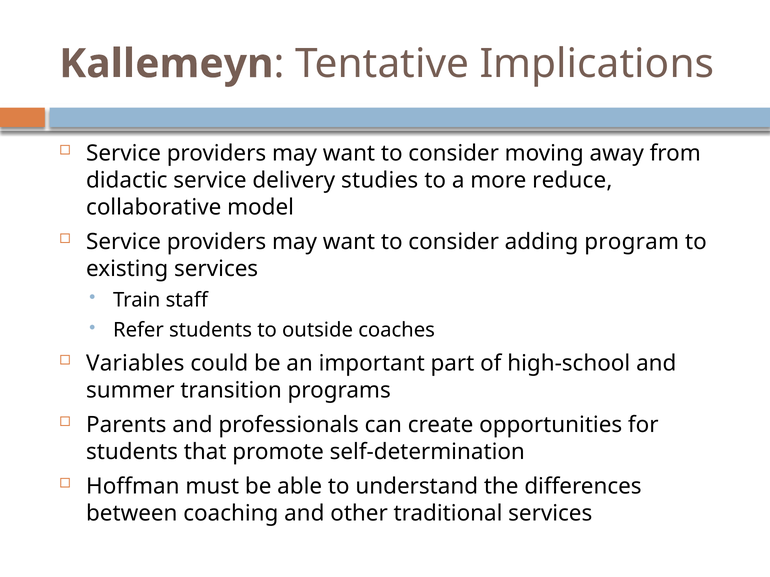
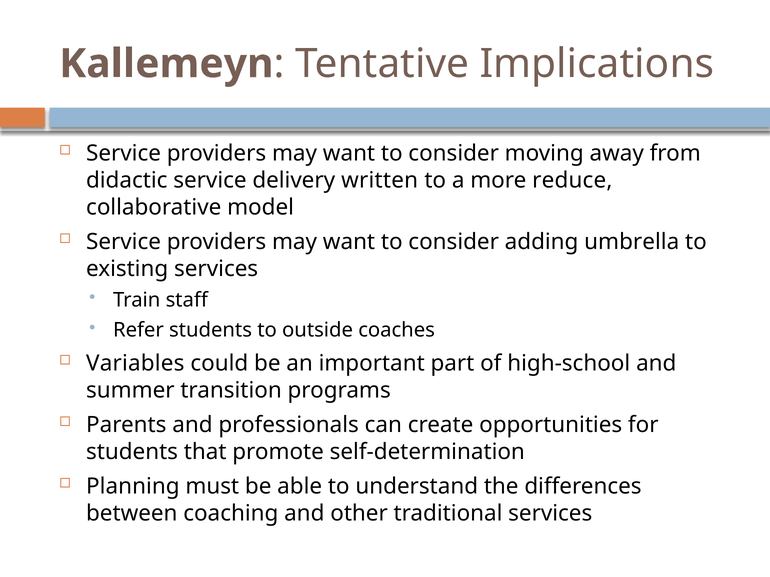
studies: studies -> written (380, 181)
program: program -> umbrella (632, 242)
Hoffman: Hoffman -> Planning (133, 487)
